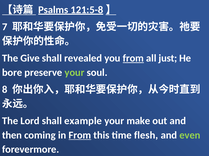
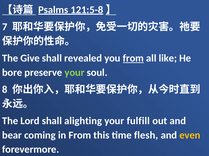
just: just -> like (168, 58)
example: example -> alighting (83, 121)
make: make -> fulfill (138, 121)
then: then -> bear (12, 136)
From underline: present -> none (80, 136)
even colour: light green -> yellow (190, 136)
